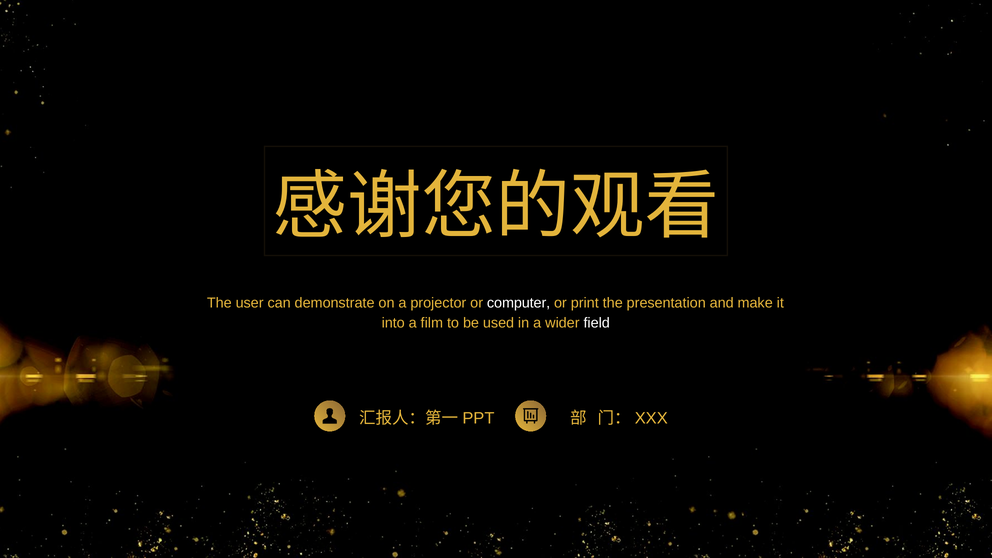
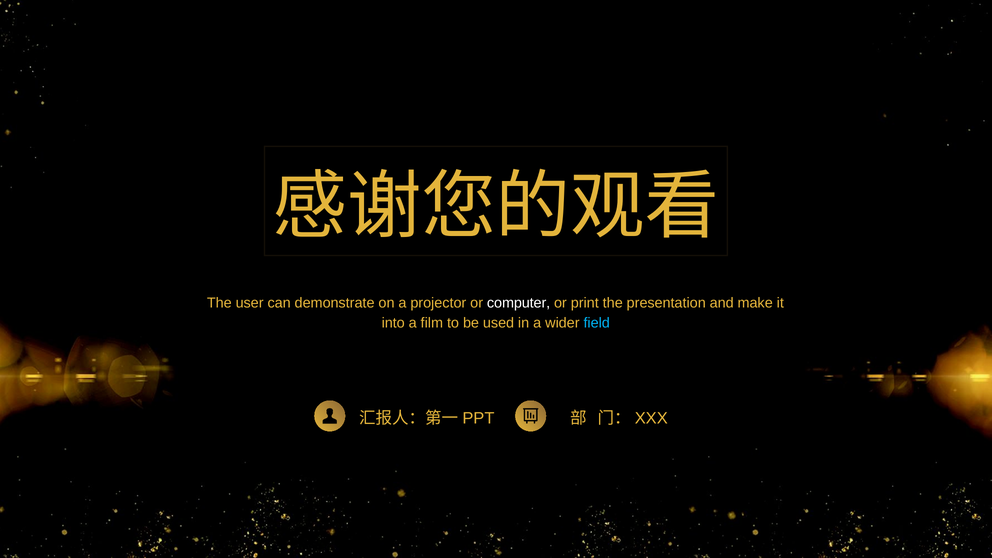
field colour: white -> light blue (597, 323)
